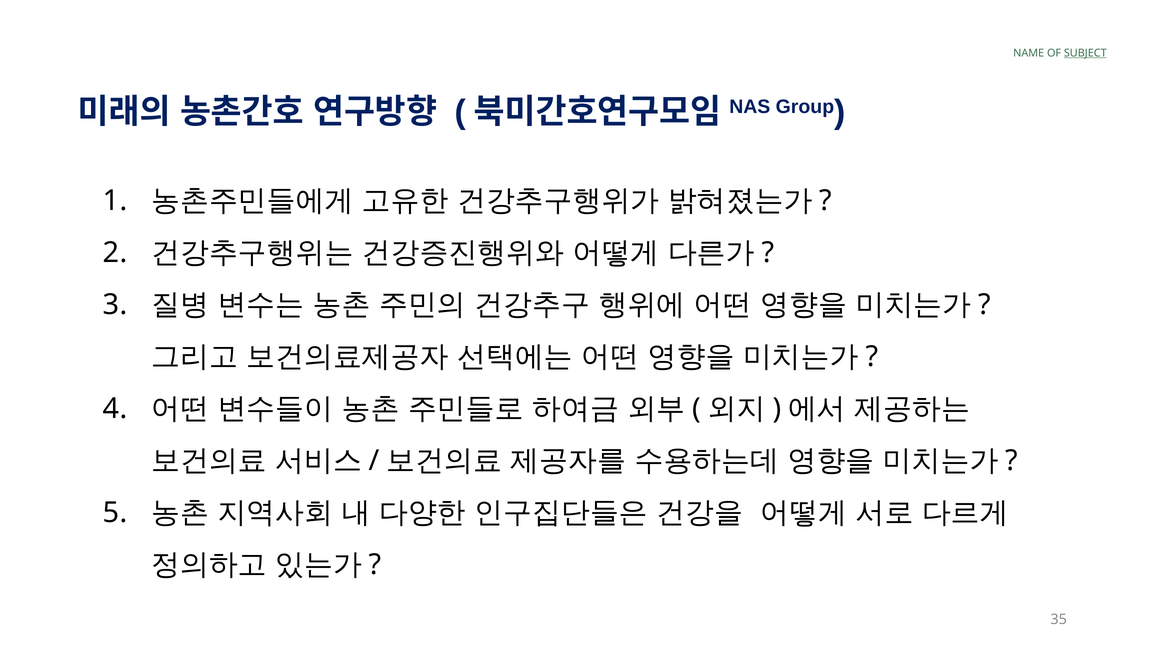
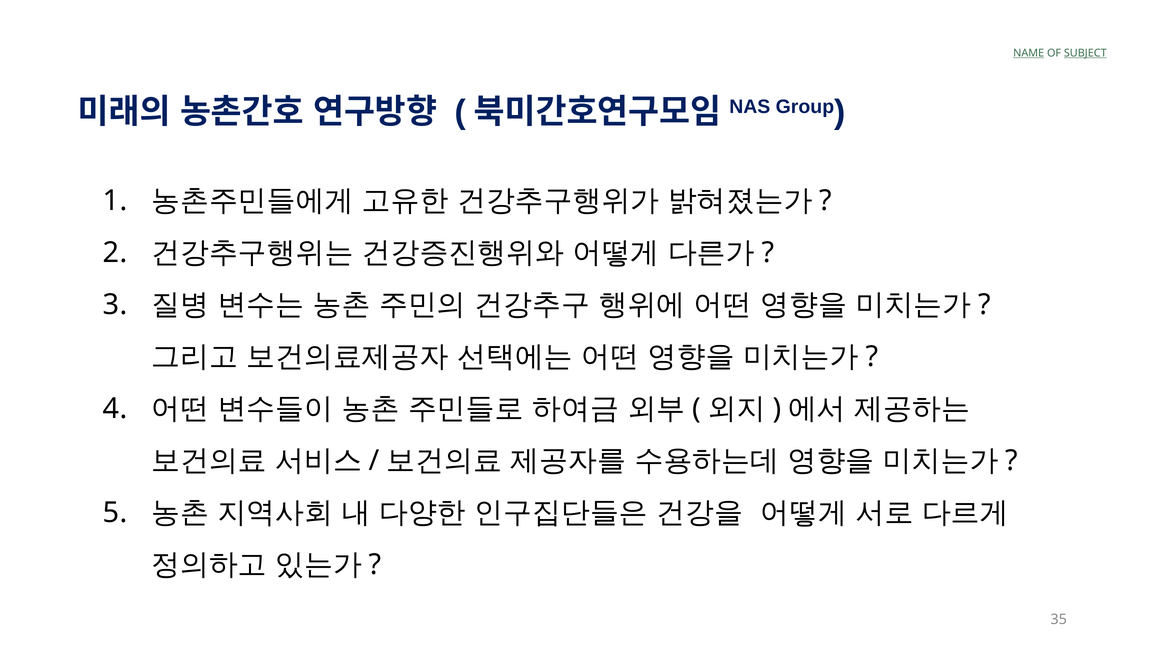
NAME underline: none -> present (1029, 53)
